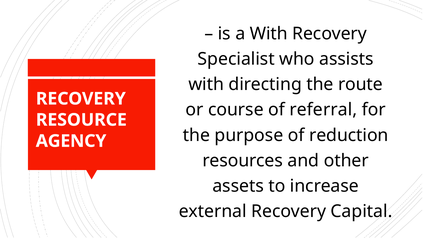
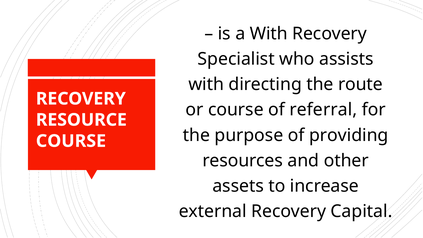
reduction: reduction -> providing (349, 135)
AGENCY: AGENCY -> COURSE (71, 141)
